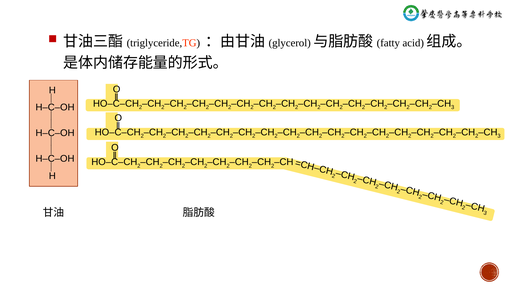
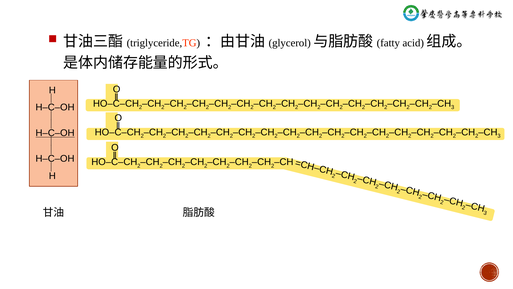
H‒C‒OH underline: none -> present (55, 133)
